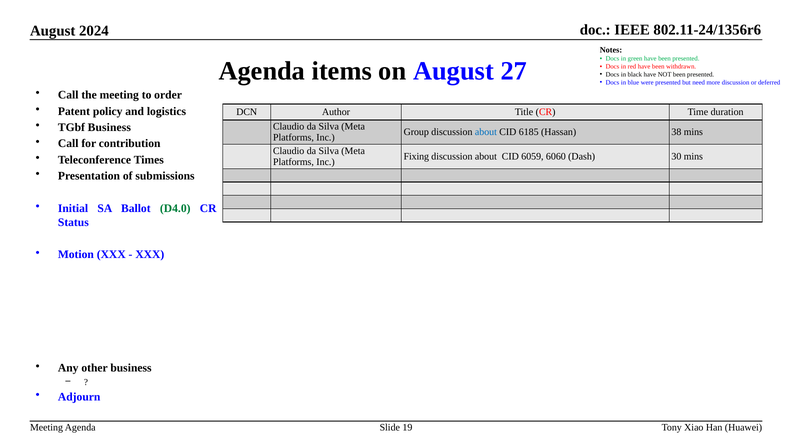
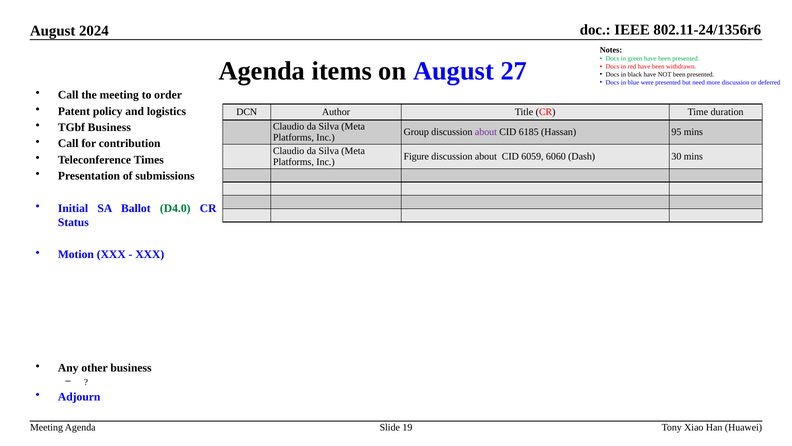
about colour: blue -> purple (486, 132)
38: 38 -> 95 (676, 132)
Fixing: Fixing -> Figure (416, 156)
